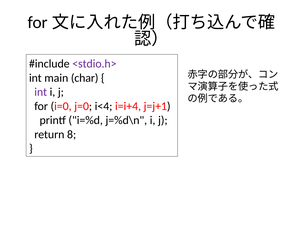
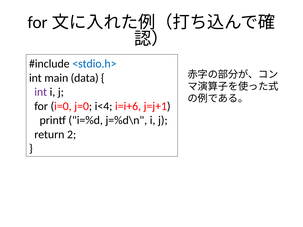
<stdio.h> colour: purple -> blue (94, 64)
char: char -> data (85, 78)
i=i+4: i=i+4 -> i=i+6 (128, 106)
8: 8 -> 2 (72, 135)
